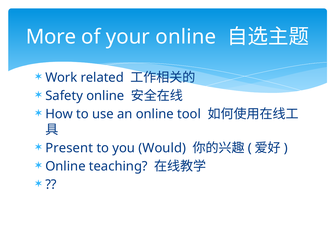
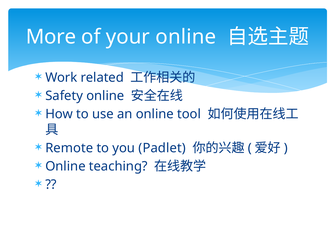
Present: Present -> Remote (69, 148)
Would: Would -> Padlet (162, 148)
